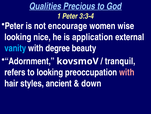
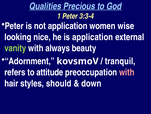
not encourage: encourage -> application (68, 26)
vanity colour: light blue -> light green (15, 48)
degree: degree -> always (58, 48)
to looking: looking -> attitude (50, 72)
ancient: ancient -> should (59, 83)
